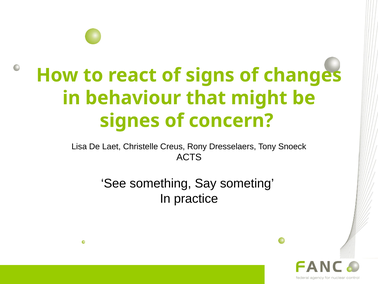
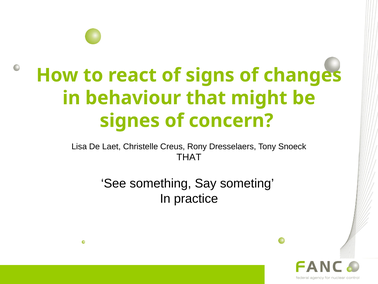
ACTS: ACTS -> THAT (189, 157)
